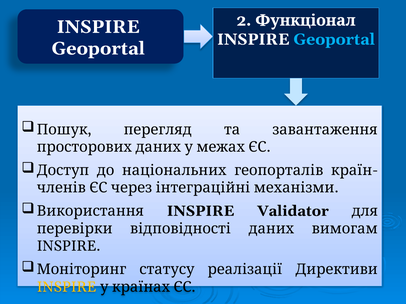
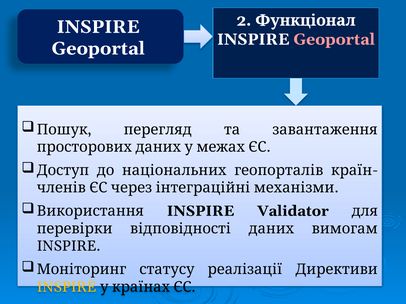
Geoportal colour: light blue -> pink (334, 39)
